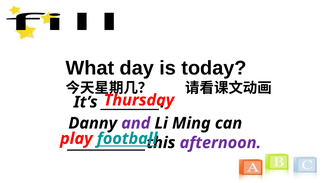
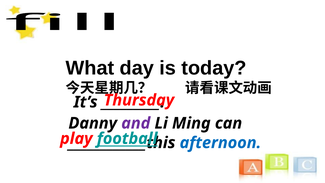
afternoon colour: purple -> blue (220, 143)
